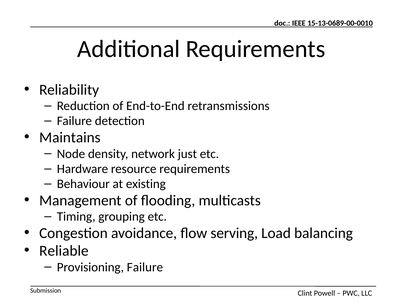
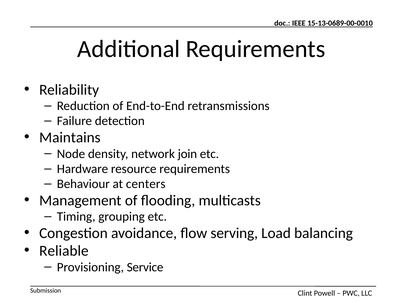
just: just -> join (187, 153)
existing: existing -> centers (146, 183)
Provisioning Failure: Failure -> Service (145, 266)
